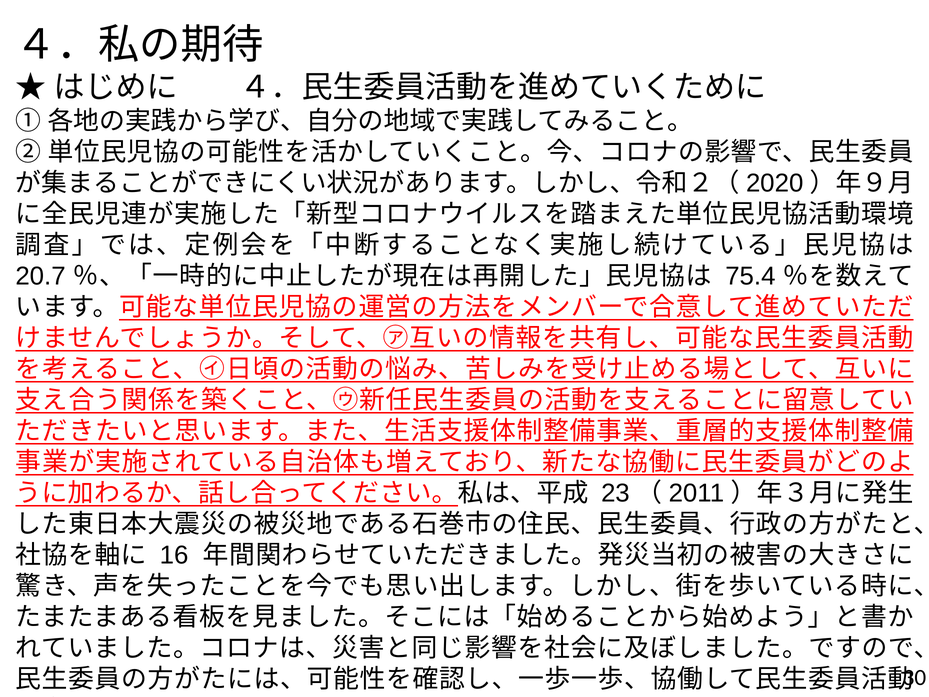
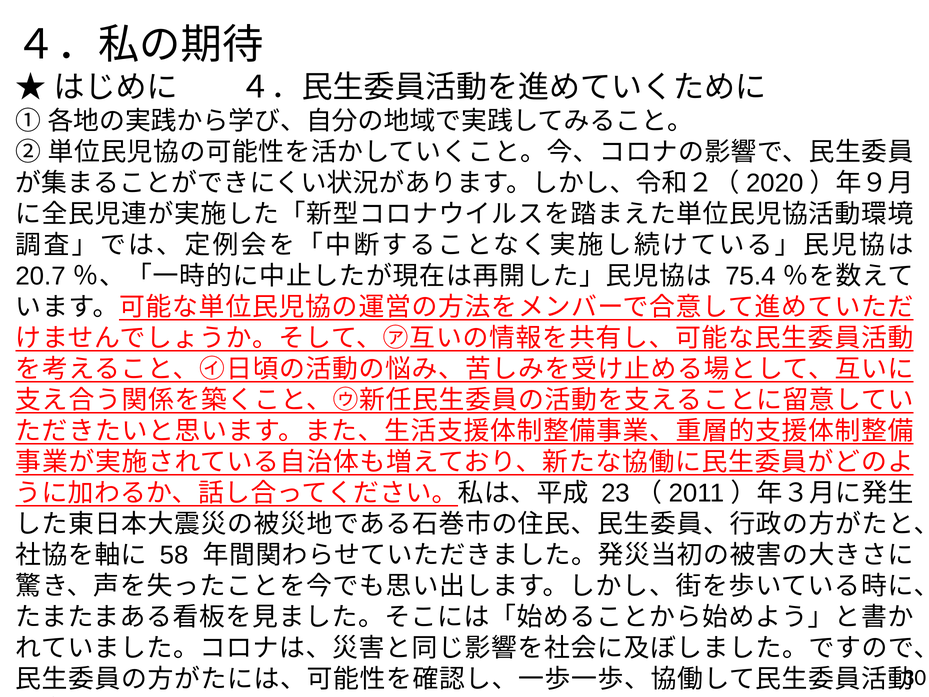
16: 16 -> 58 (174, 555)
